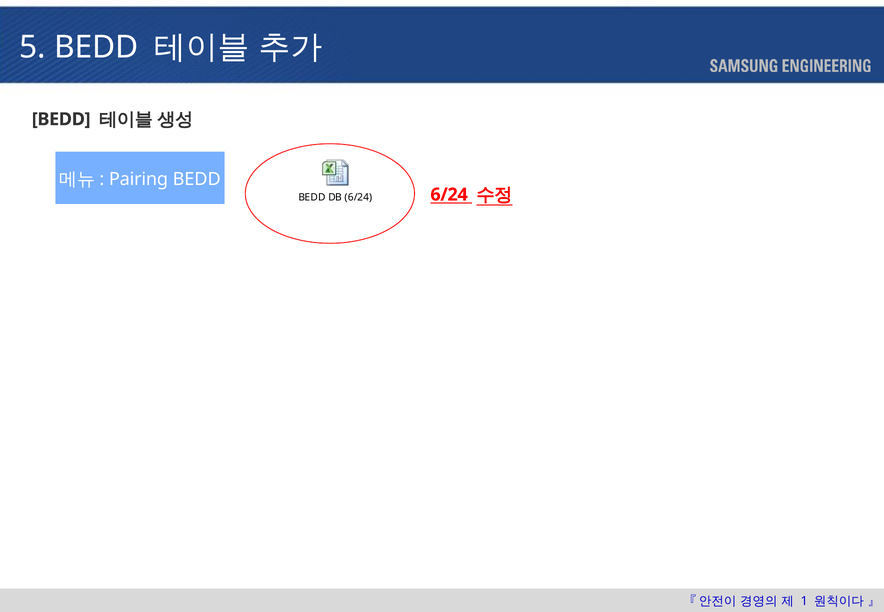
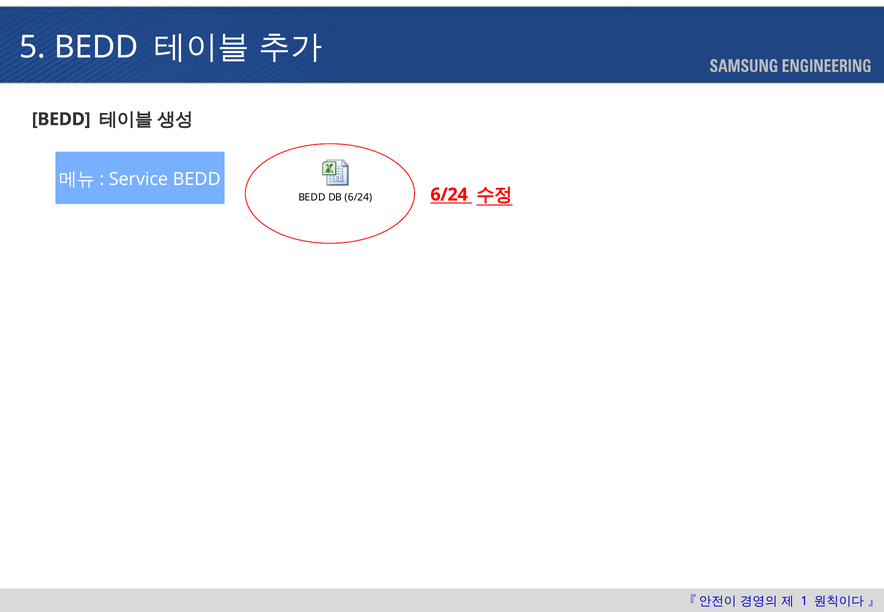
Pairing: Pairing -> Service (138, 179)
